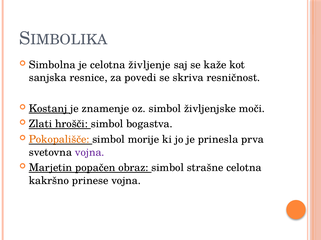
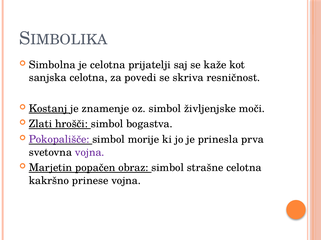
življenje: življenje -> prijatelji (150, 65)
sanjska resnice: resnice -> celotna (89, 78)
Pokopališče colour: orange -> purple (59, 140)
